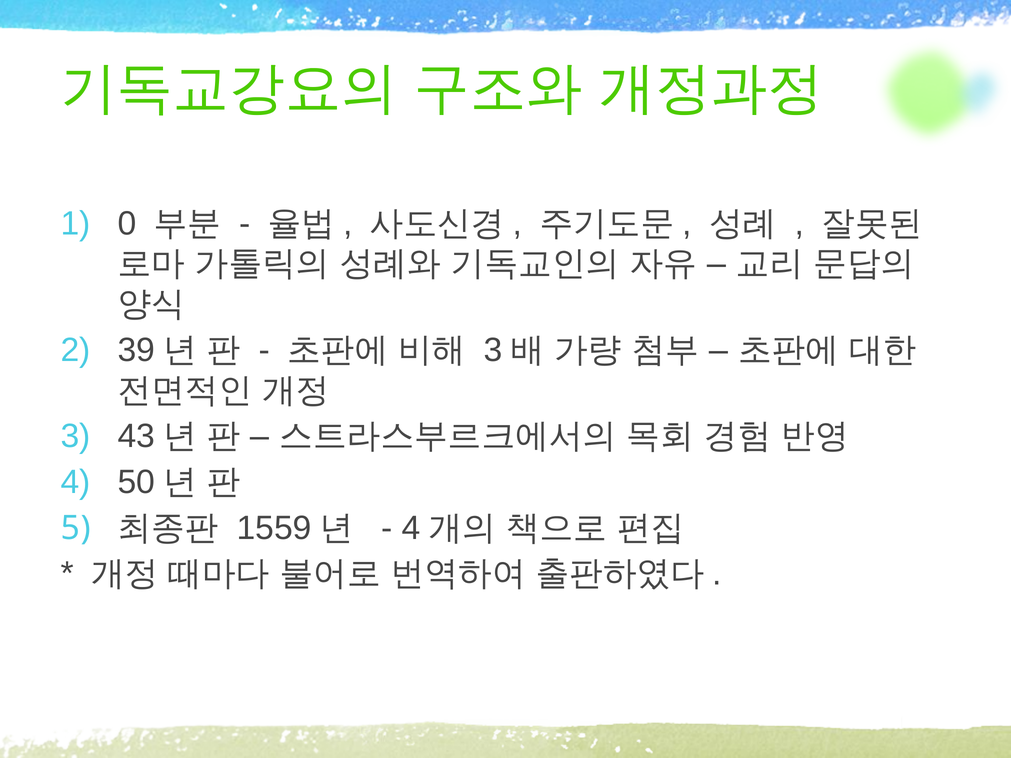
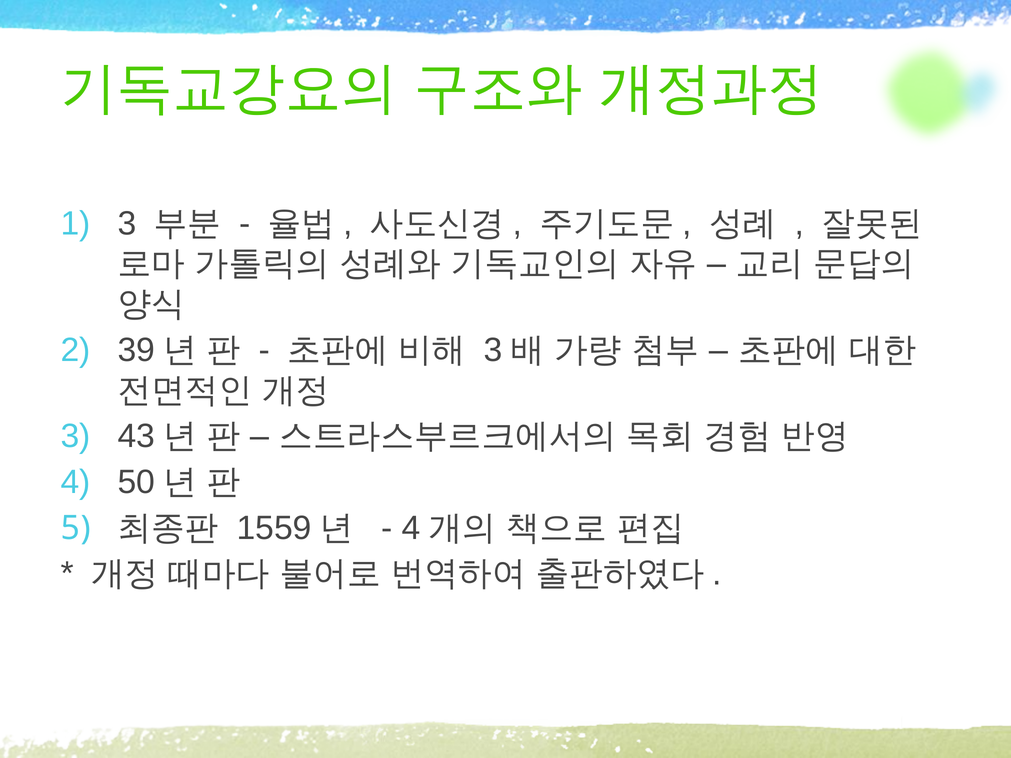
0: 0 -> 3 (127, 224)
